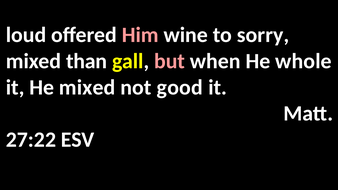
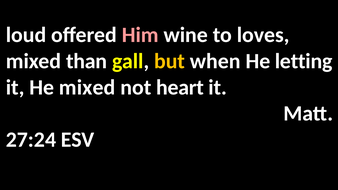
sorry: sorry -> loves (263, 35)
but colour: pink -> yellow (170, 61)
whole: whole -> letting (304, 61)
good: good -> heart (180, 87)
27:22: 27:22 -> 27:24 (31, 140)
